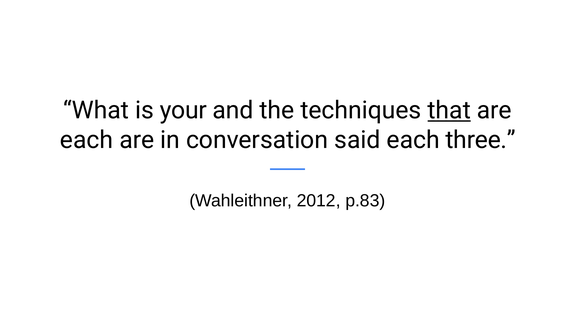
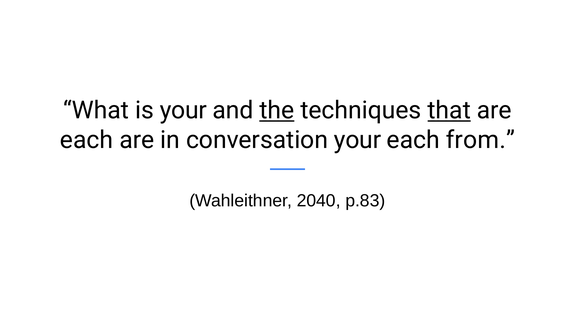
the underline: none -> present (277, 111)
conversation said: said -> your (357, 140)
three: three -> from (480, 140)
2012: 2012 -> 2040 (319, 201)
